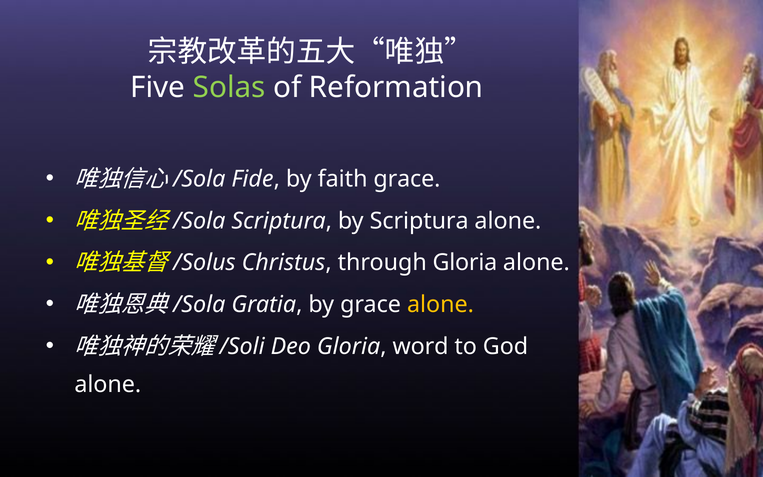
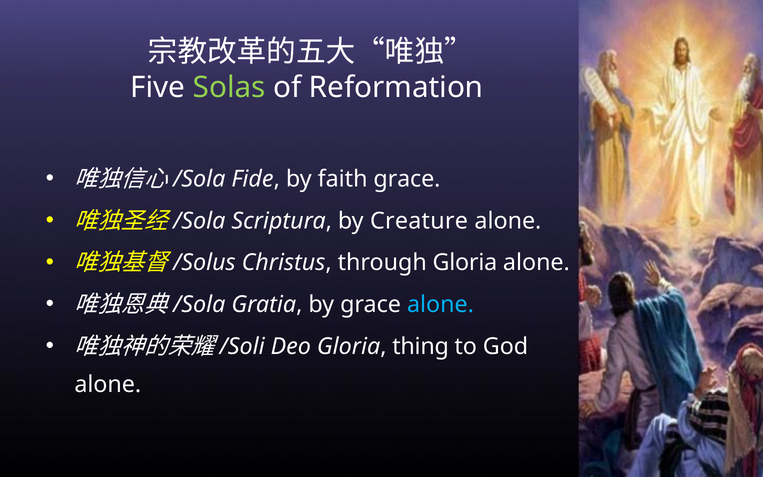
by Scriptura: Scriptura -> Creature (419, 221)
alone colour: yellow -> light blue (440, 305)
word: word -> thing (421, 347)
